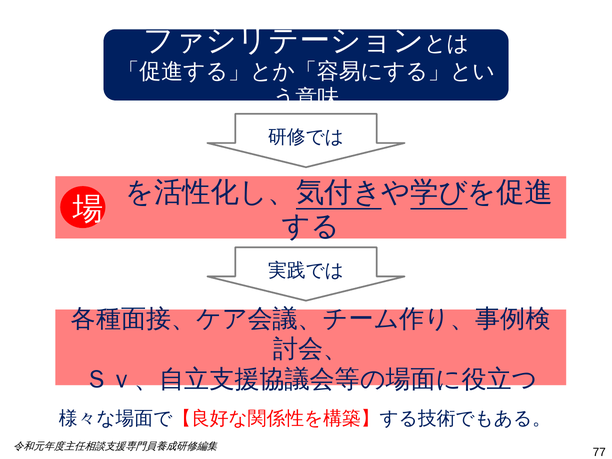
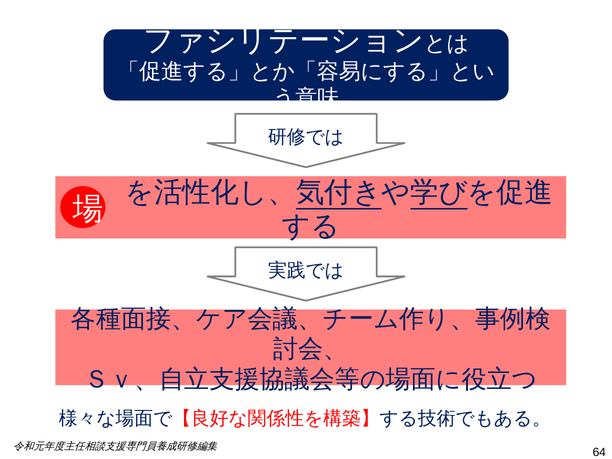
77: 77 -> 64 (599, 452)
